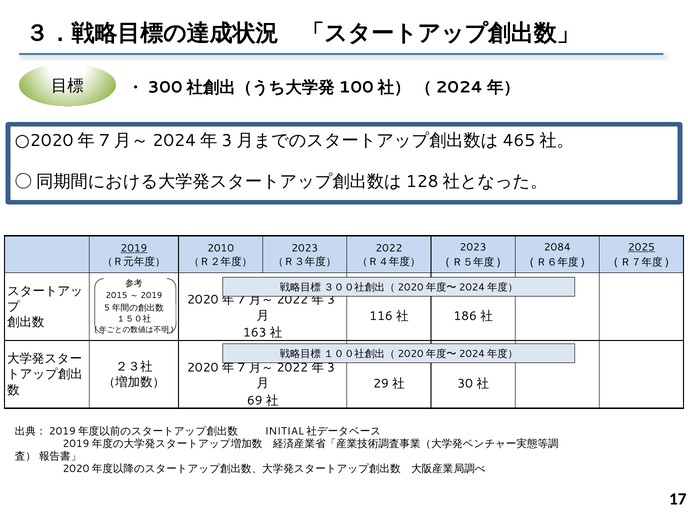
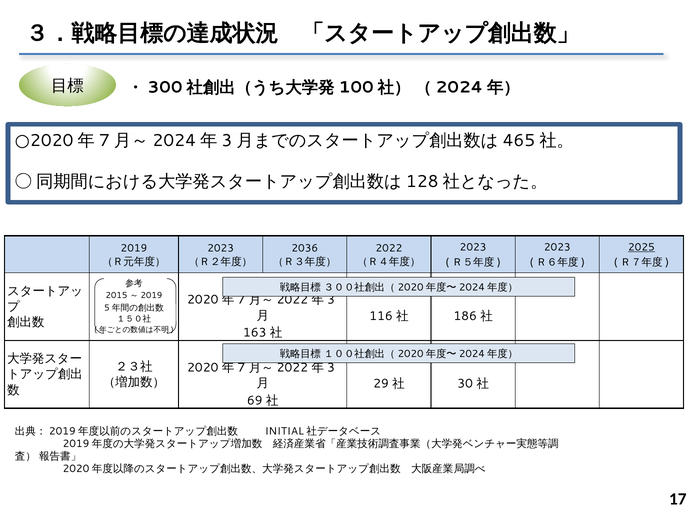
2084: 2084 -> 2023 (557, 247)
2019 underline: present -> none (134, 248)
2010: 2010 -> 2023 (221, 248)
2023: 2023 -> 2036 (305, 248)
